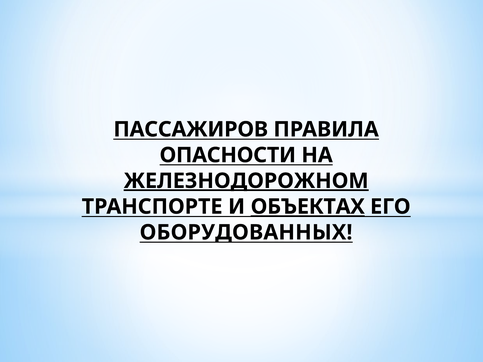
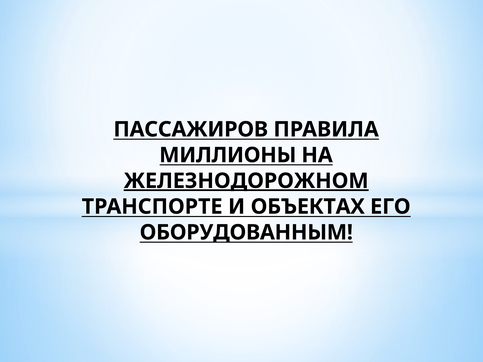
ОПАСНОСТИ: ОПАСНОСТИ -> МИЛЛИОНЫ (228, 155)
ОБЪЕКТАХ underline: present -> none (308, 207)
ОБОРУДОВАННЫХ: ОБОРУДОВАННЫХ -> ОБОРУДОВАННЫМ (246, 233)
